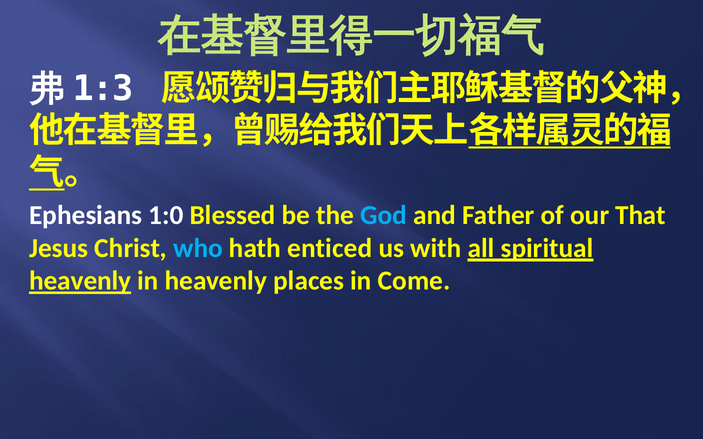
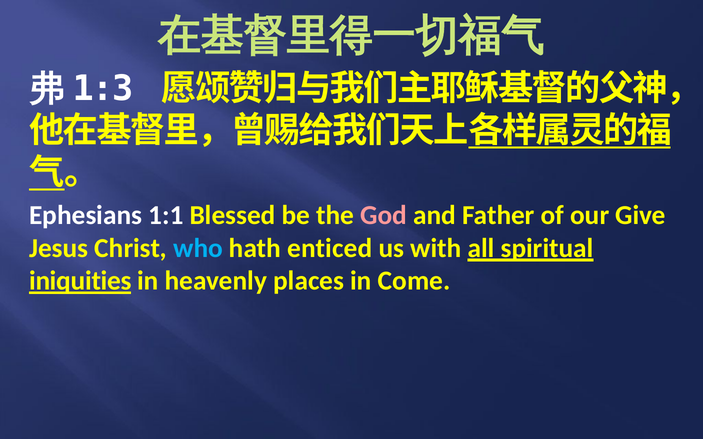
1:0: 1:0 -> 1:1 (166, 216)
God colour: light blue -> pink (384, 216)
That: That -> Give (640, 216)
heavenly: heavenly -> iniquities (80, 281)
